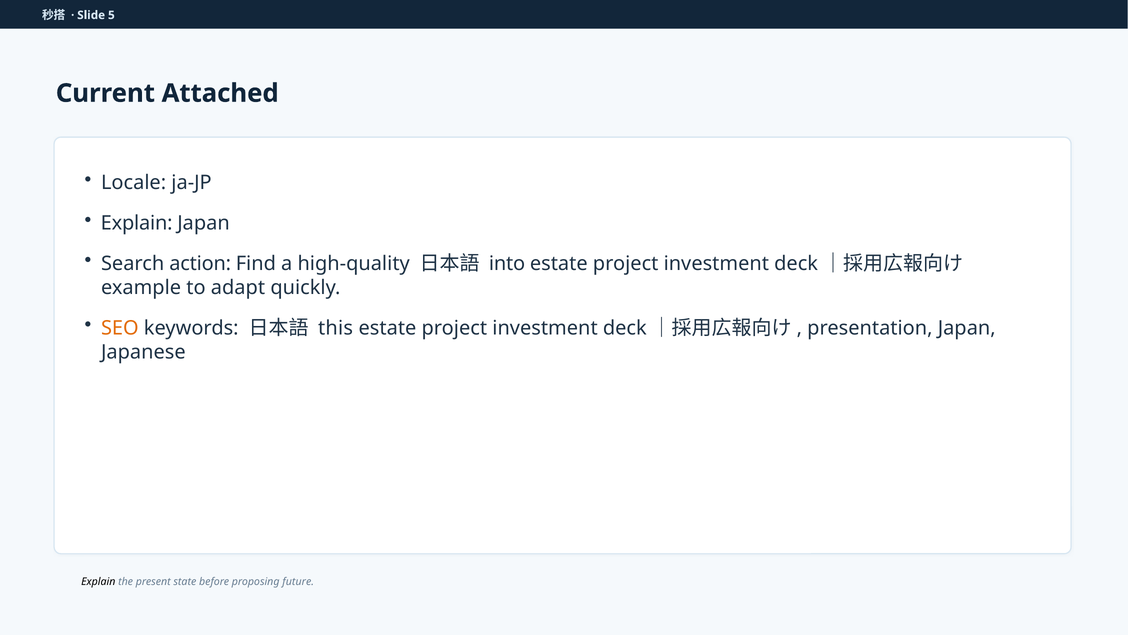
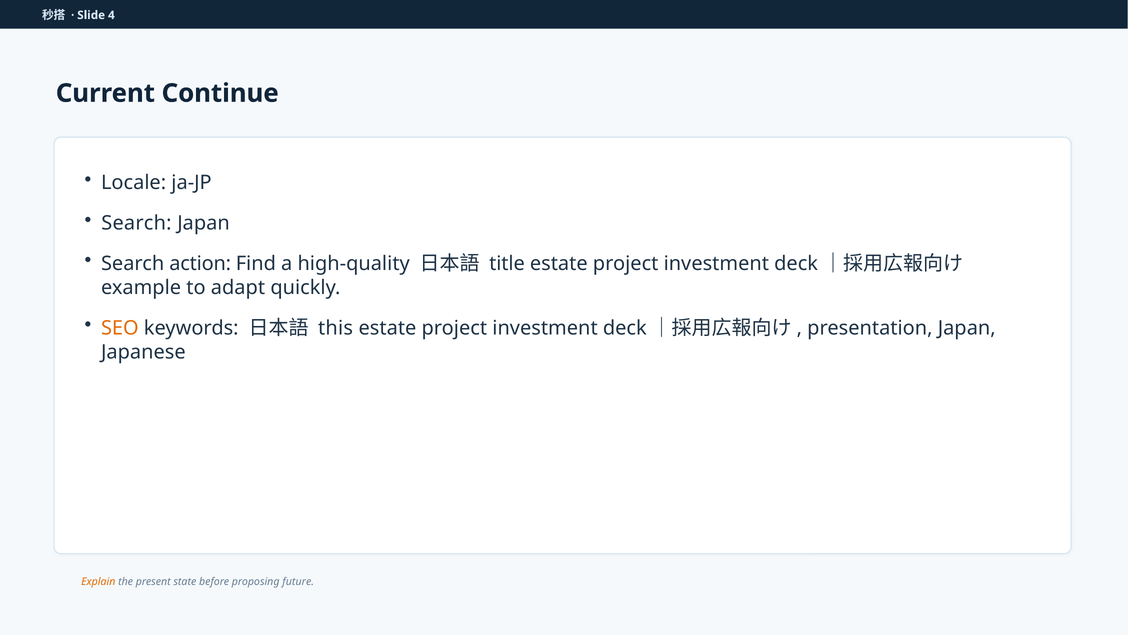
5: 5 -> 4 (111, 15)
Attached: Attached -> Continue (220, 93)
Explain: Explain -> Search (136, 223)
into: into -> title (507, 263)
Explain colour: black -> orange (98, 581)
